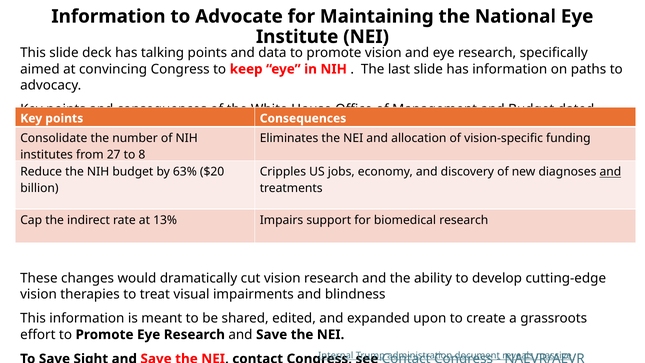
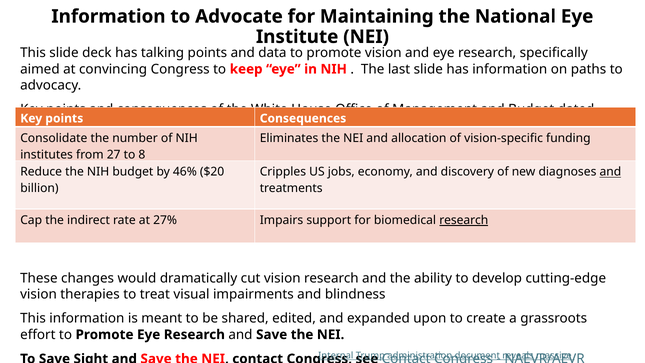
63%: 63% -> 46% (185, 172)
13%: 13% -> 27% (165, 220)
research underline: none -> present (464, 220)
